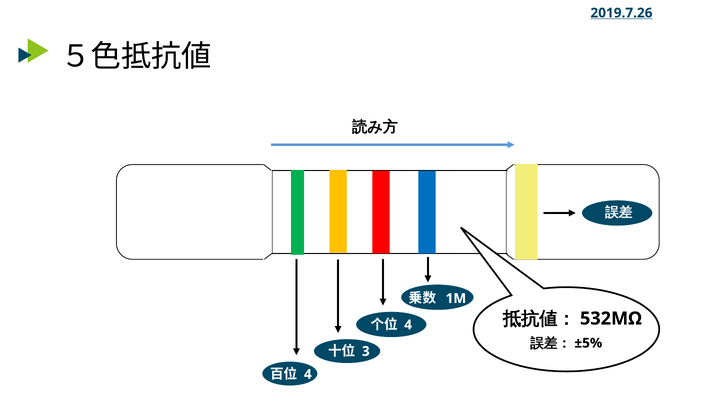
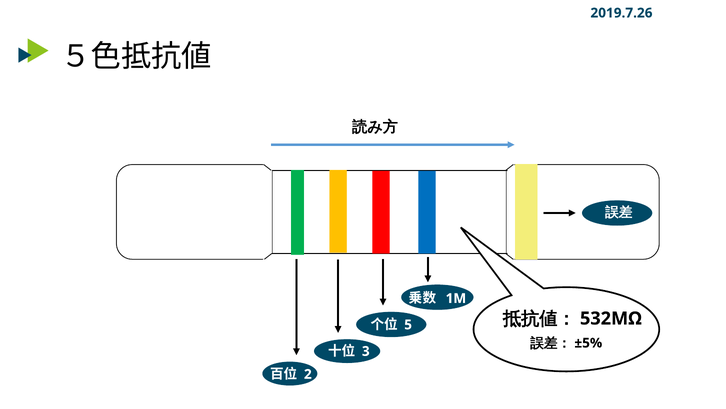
2019.7.26 underline: present -> none (621, 13)
4: 4 -> 5 (408, 324)
4: 4 -> 2 (308, 374)
